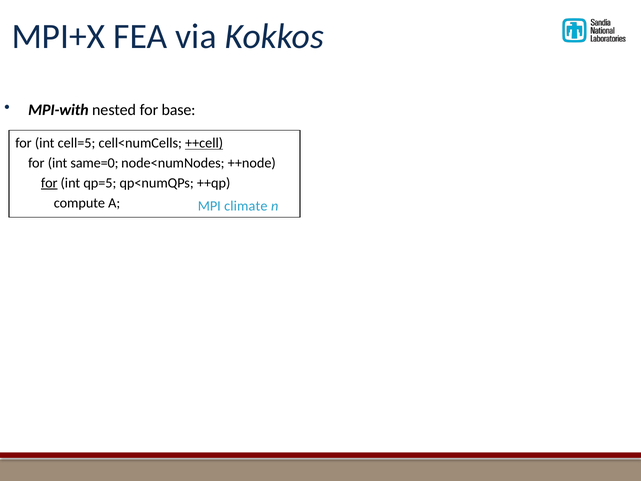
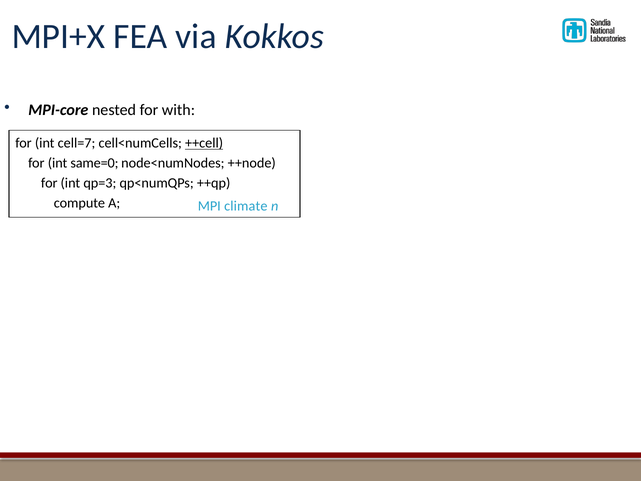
MPI-with: MPI-with -> MPI-core (58, 110)
base: base -> with (178, 110)
cell=5: cell=5 -> cell=7 (77, 143)
for underline: present -> none (49, 183)
qp=5: qp=5 -> qp=3 (100, 183)
